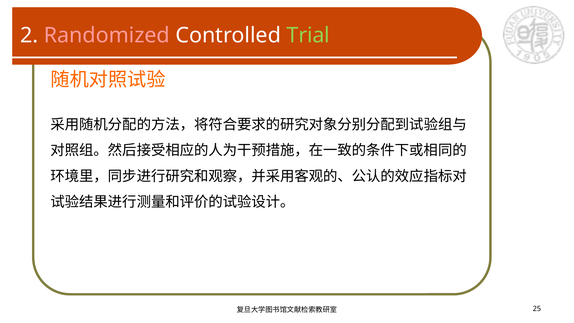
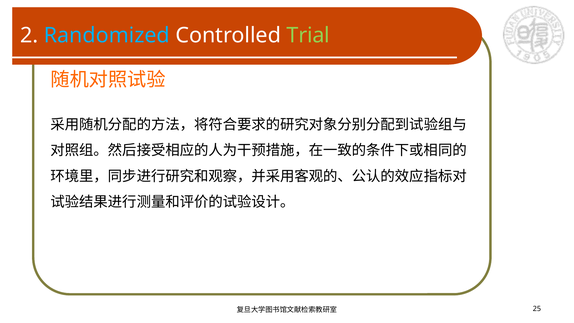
Randomized colour: pink -> light blue (107, 35)
